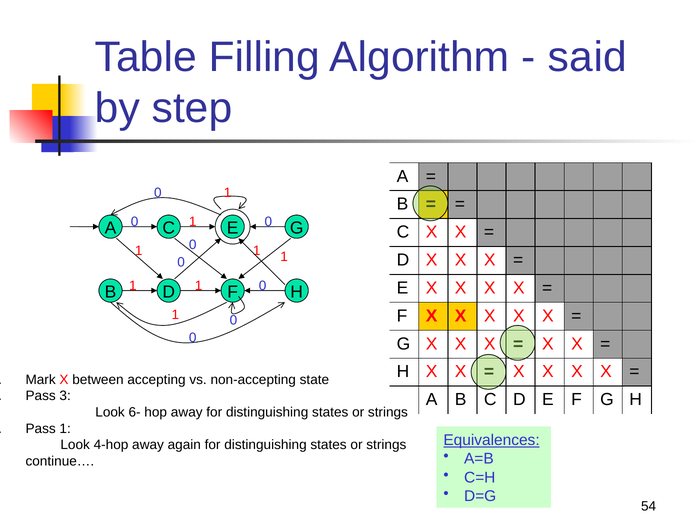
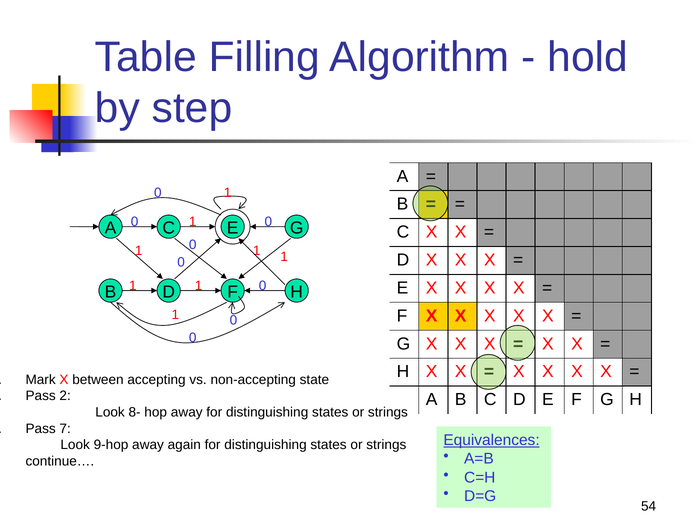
said: said -> hold (588, 57)
Pass 3: 3 -> 2 (65, 396)
6-: 6- -> 8- (135, 413)
Pass 1: 1 -> 7 (65, 429)
4-hop: 4-hop -> 9-hop (111, 445)
